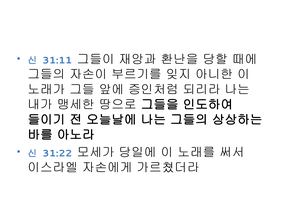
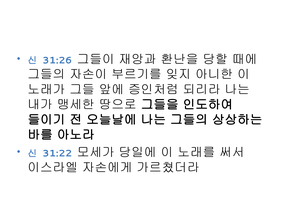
31:11: 31:11 -> 31:26 (57, 60)
